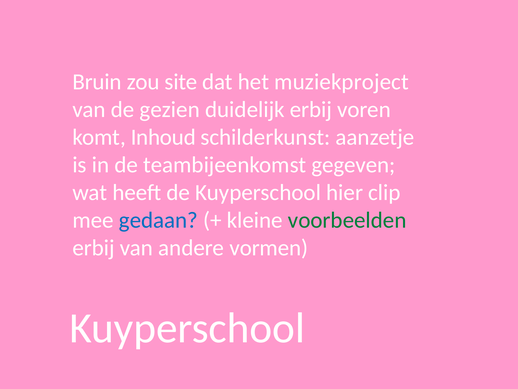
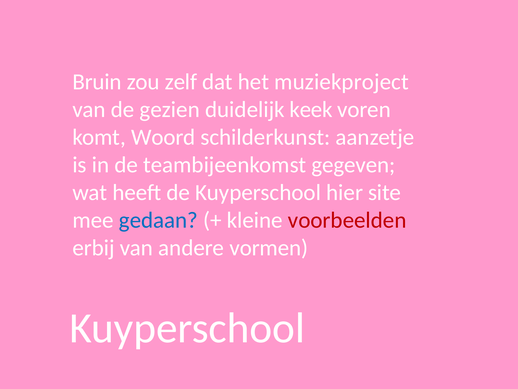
site: site -> zelf (181, 82)
duidelijk erbij: erbij -> keek (311, 109)
Inhoud: Inhoud -> Woord (163, 137)
clip: clip -> site (385, 192)
voorbeelden colour: green -> red (347, 220)
